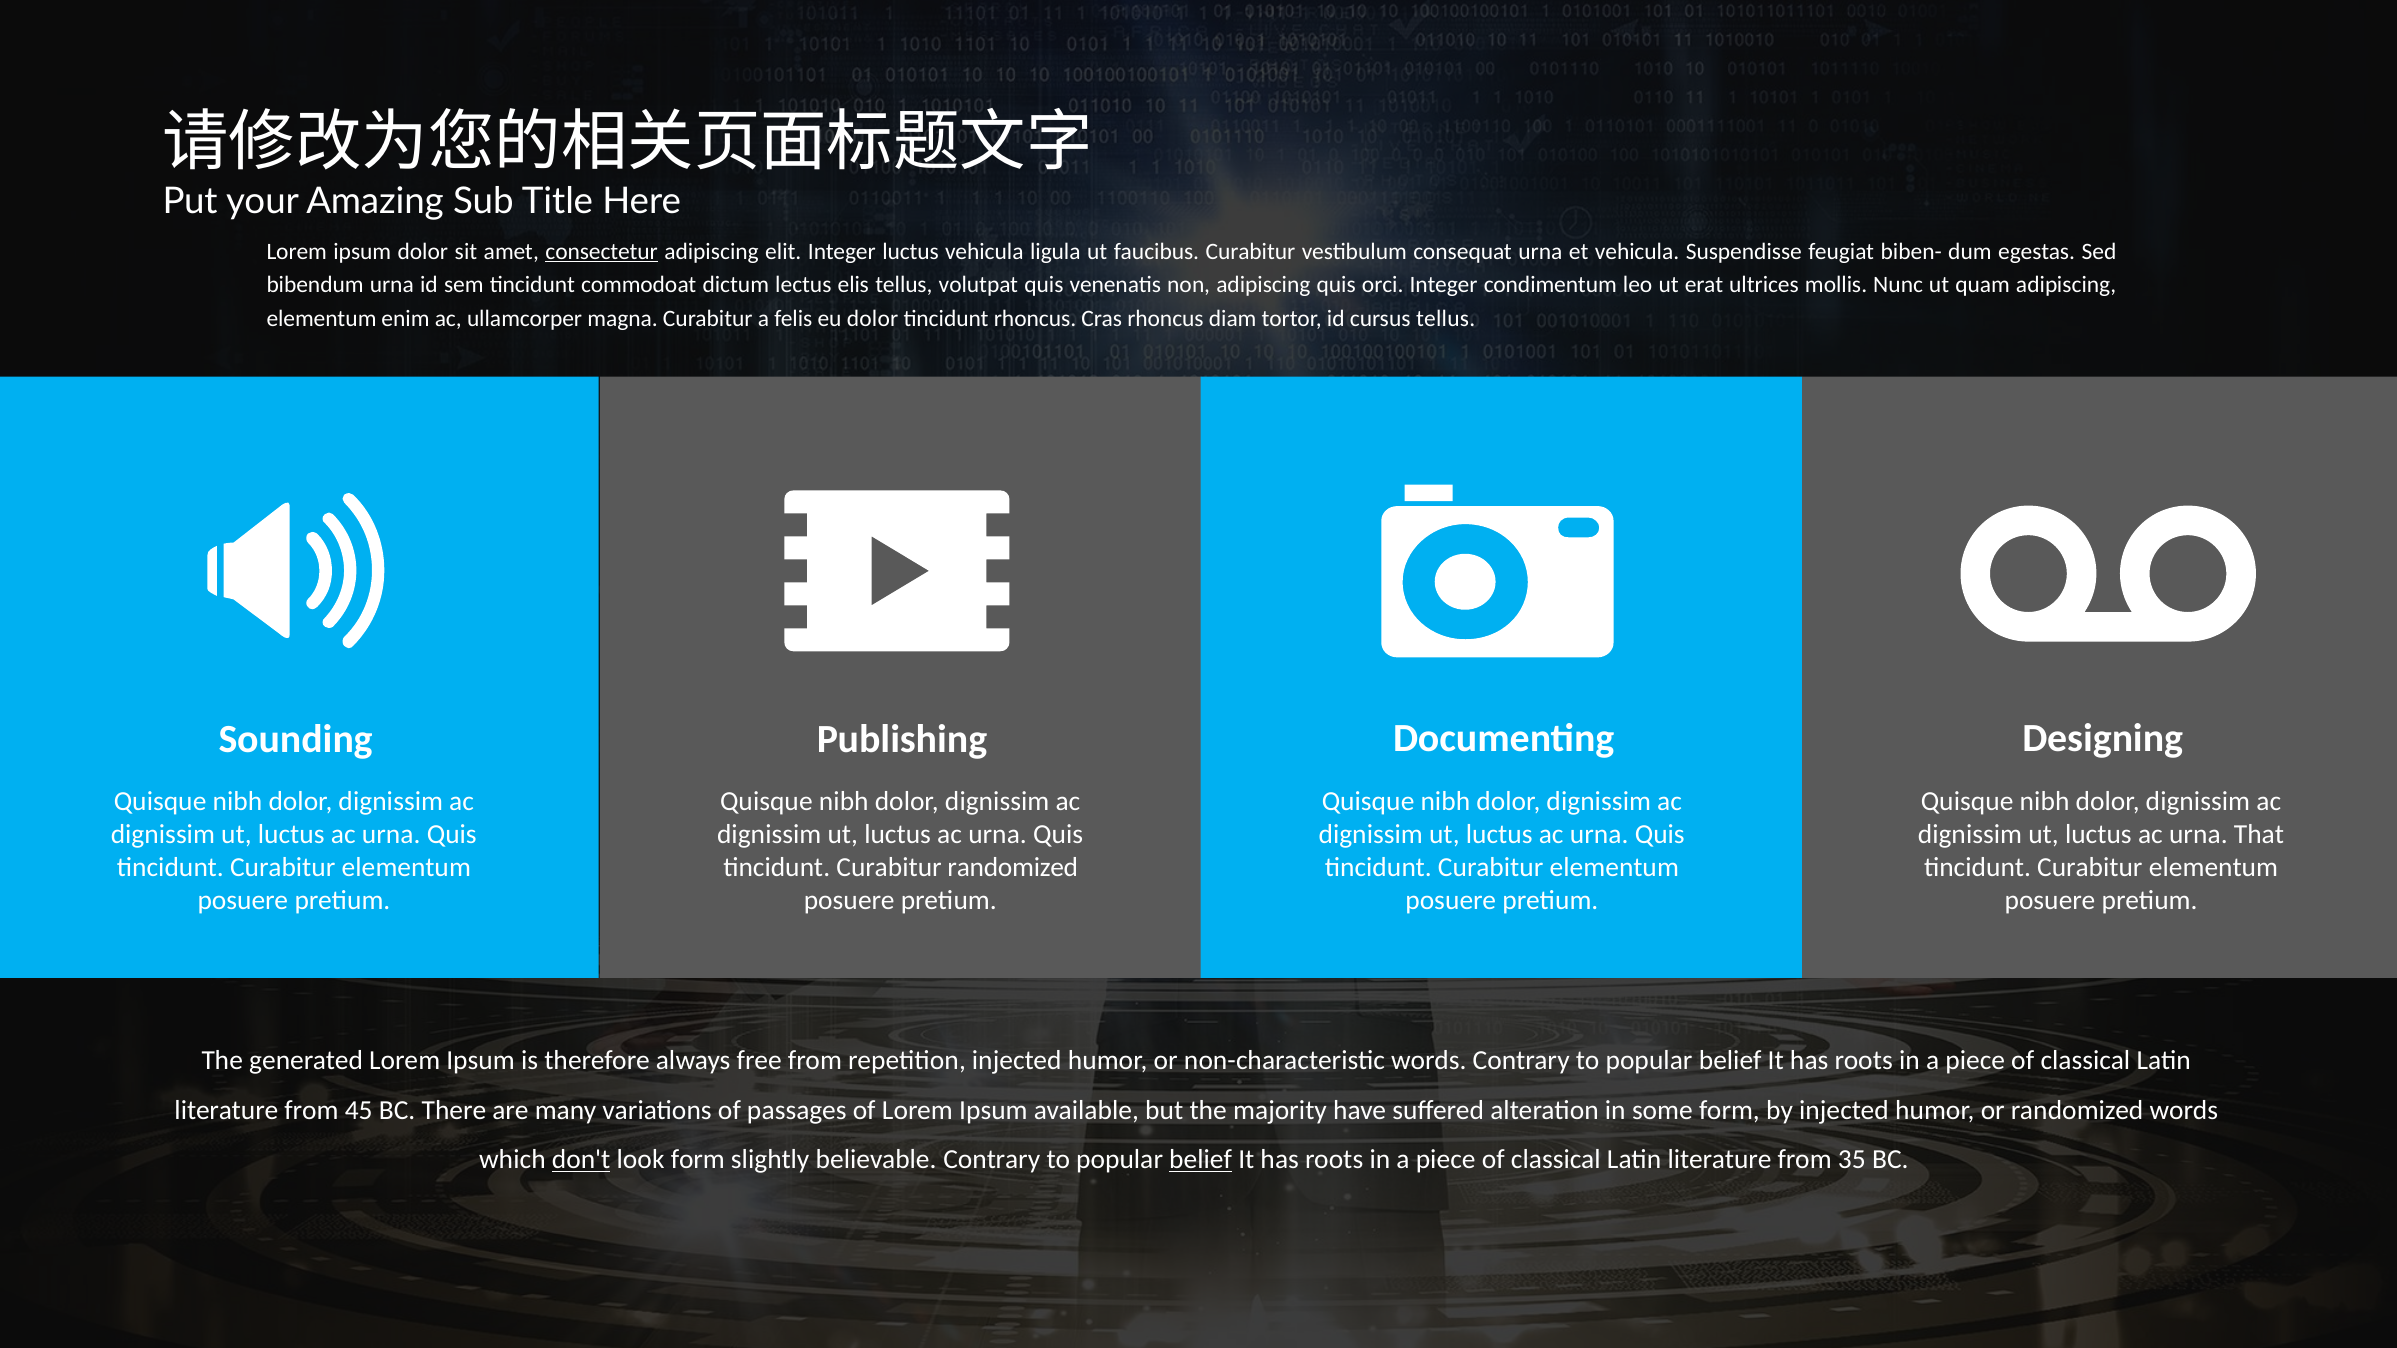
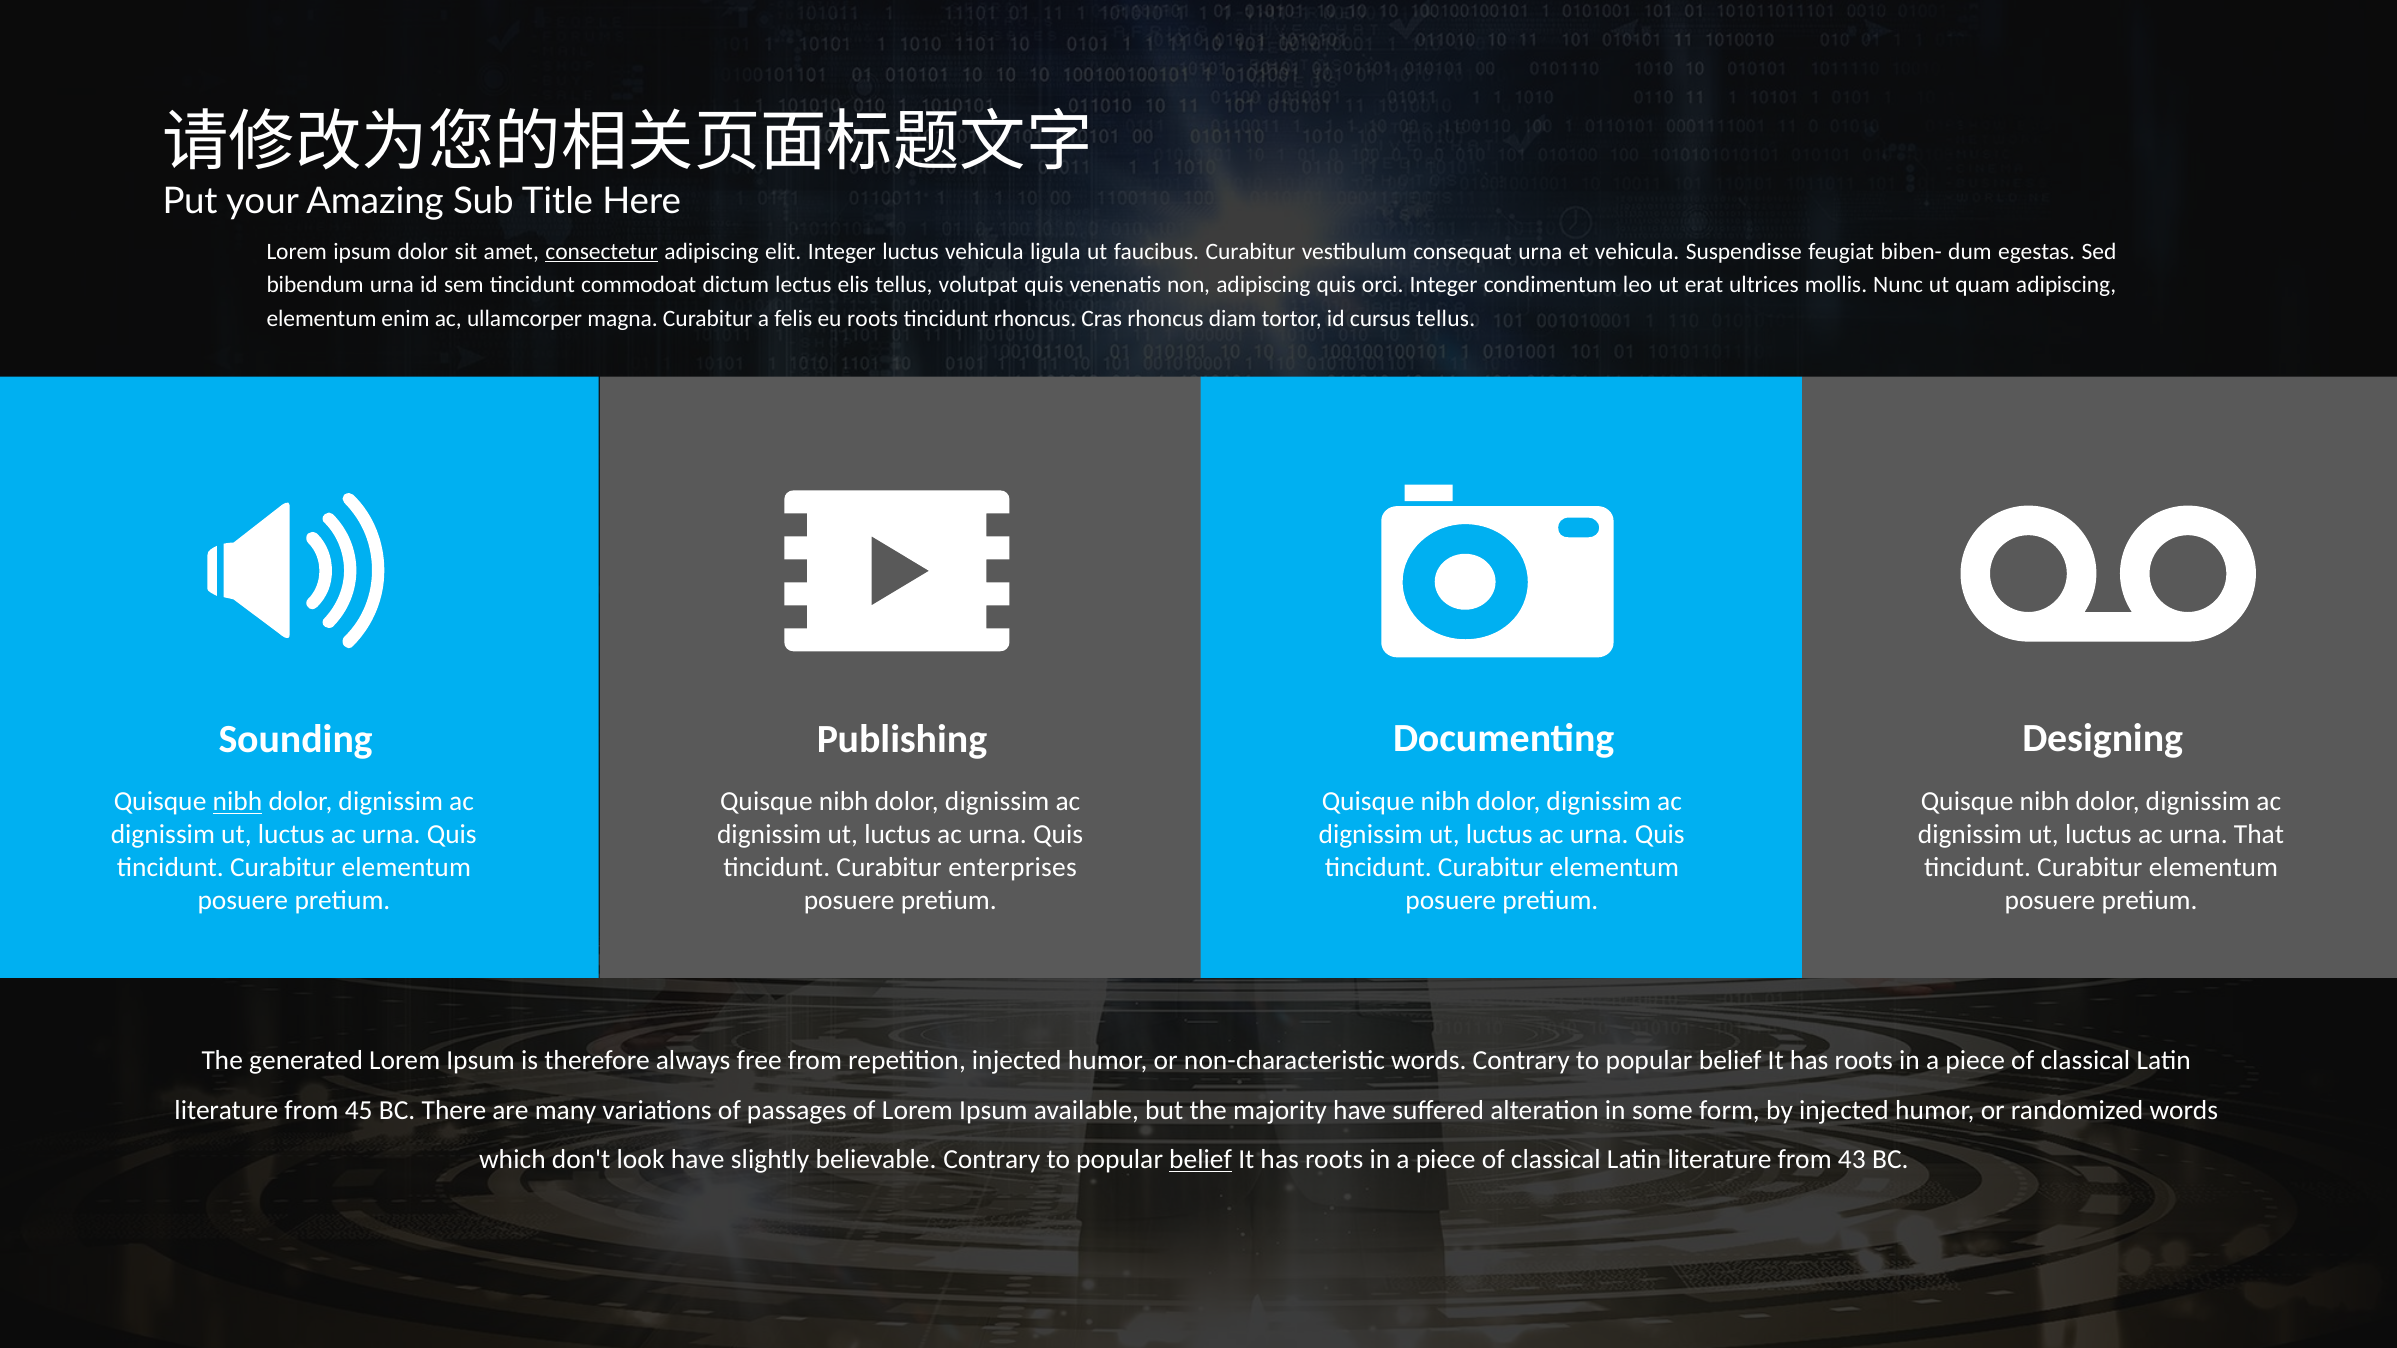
eu dolor: dolor -> roots (873, 319)
nibh underline: none -> present (237, 802)
Curabitur randomized: randomized -> enterprises (1013, 868)
don't underline: present -> none (581, 1160)
look form: form -> have (698, 1160)
35: 35 -> 43 (1852, 1160)
